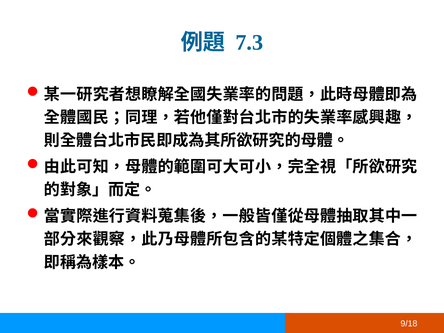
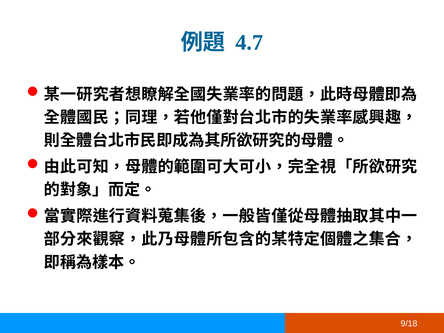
7.3: 7.3 -> 4.7 (249, 43)
